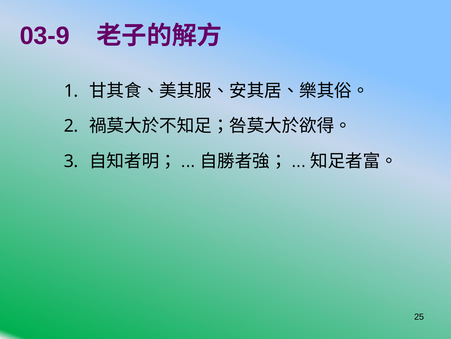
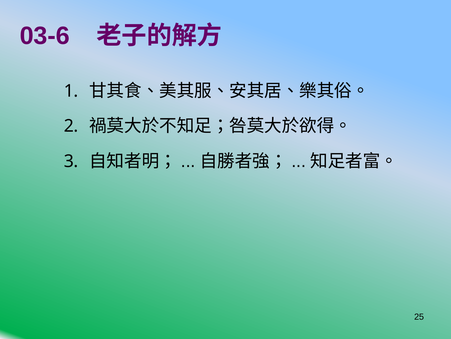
03-9: 03-9 -> 03-6 (45, 36)
